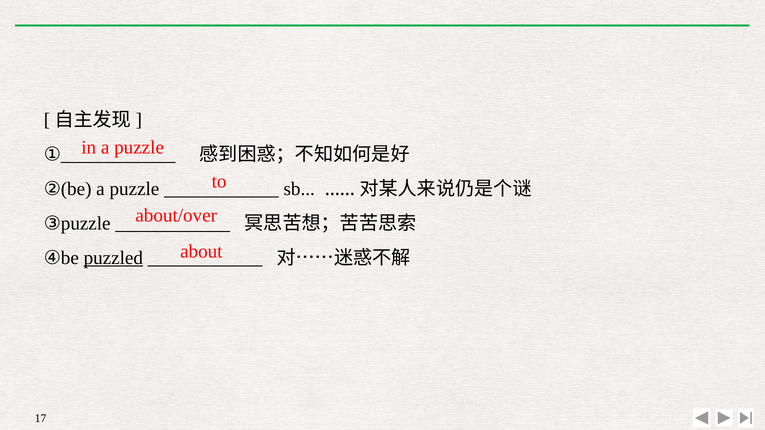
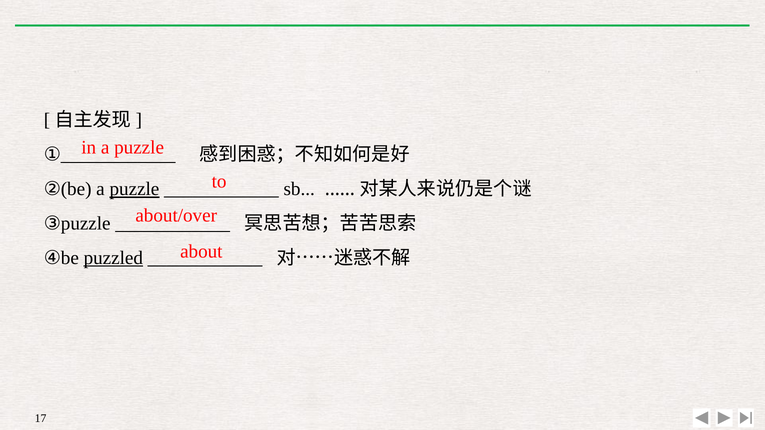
puzzle underline: none -> present (134, 189)
